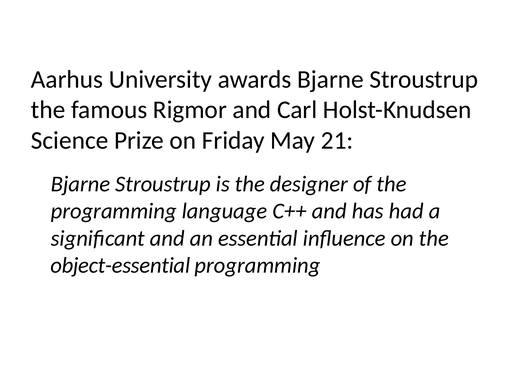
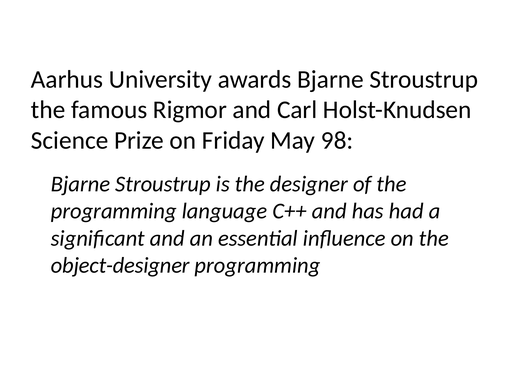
21: 21 -> 98 (337, 140)
object-essential: object-essential -> object-designer (120, 265)
